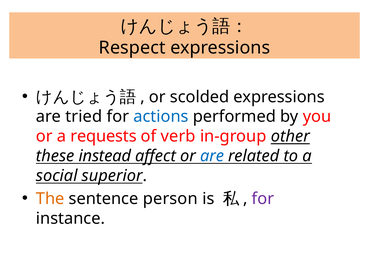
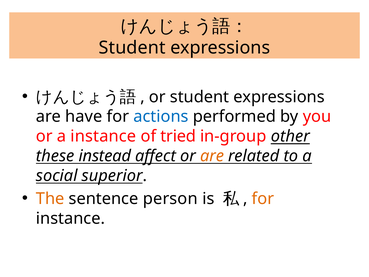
Respect: Respect -> Student (132, 48)
or scolded: scolded -> student (200, 97)
tried: tried -> have (84, 116)
a requests: requests -> instance (103, 136)
verb: verb -> tried (178, 136)
are colour: blue -> orange (212, 156)
for colour: purple -> orange (263, 198)
